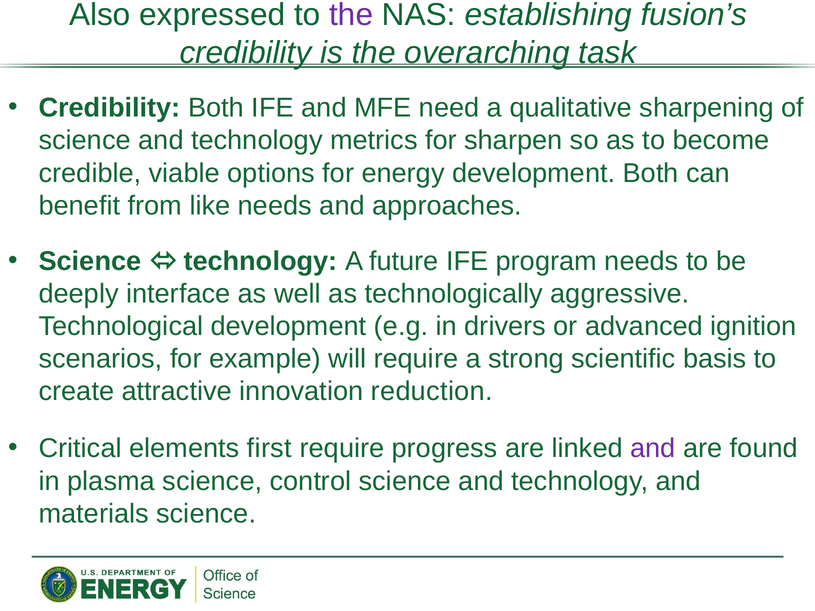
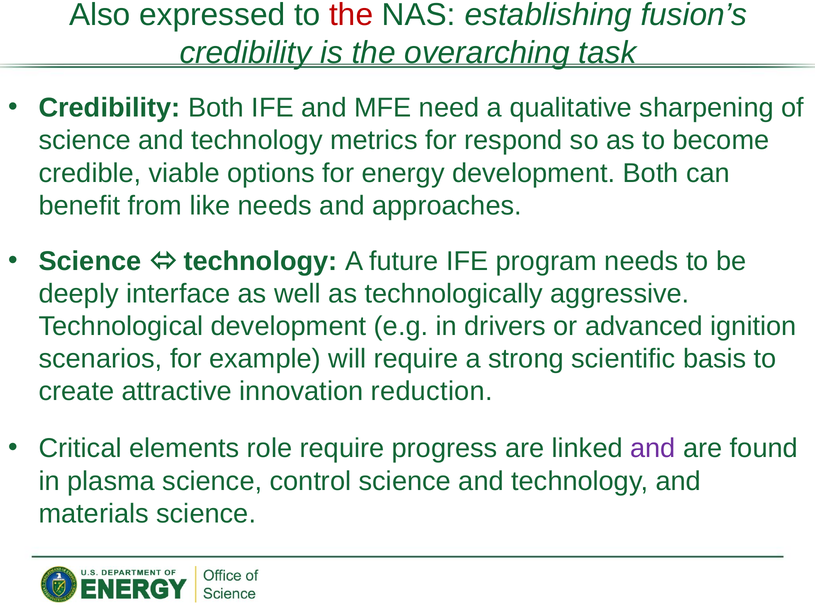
the colour: purple -> red (351, 15)
sharpen: sharpen -> respond (513, 141)
first: first -> role (270, 449)
